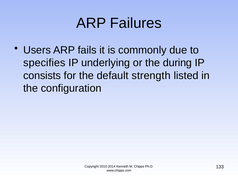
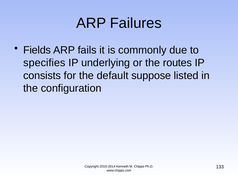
Users: Users -> Fields (37, 50)
during: during -> routes (177, 63)
strength: strength -> suppose (151, 75)
